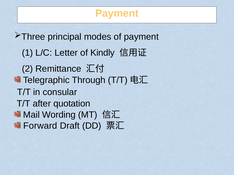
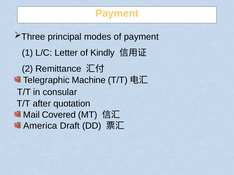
Through: Through -> Machine (89, 80)
Wording: Wording -> Covered (59, 115)
Forward: Forward -> America (40, 126)
